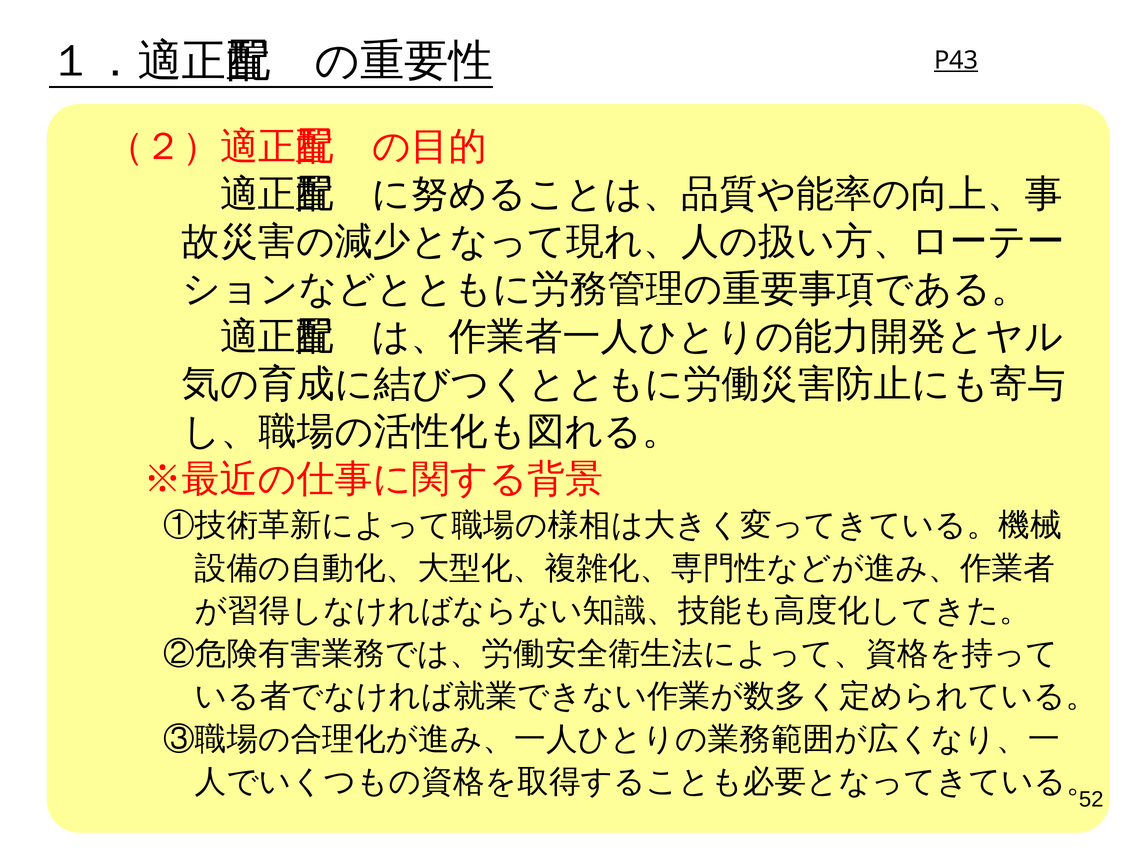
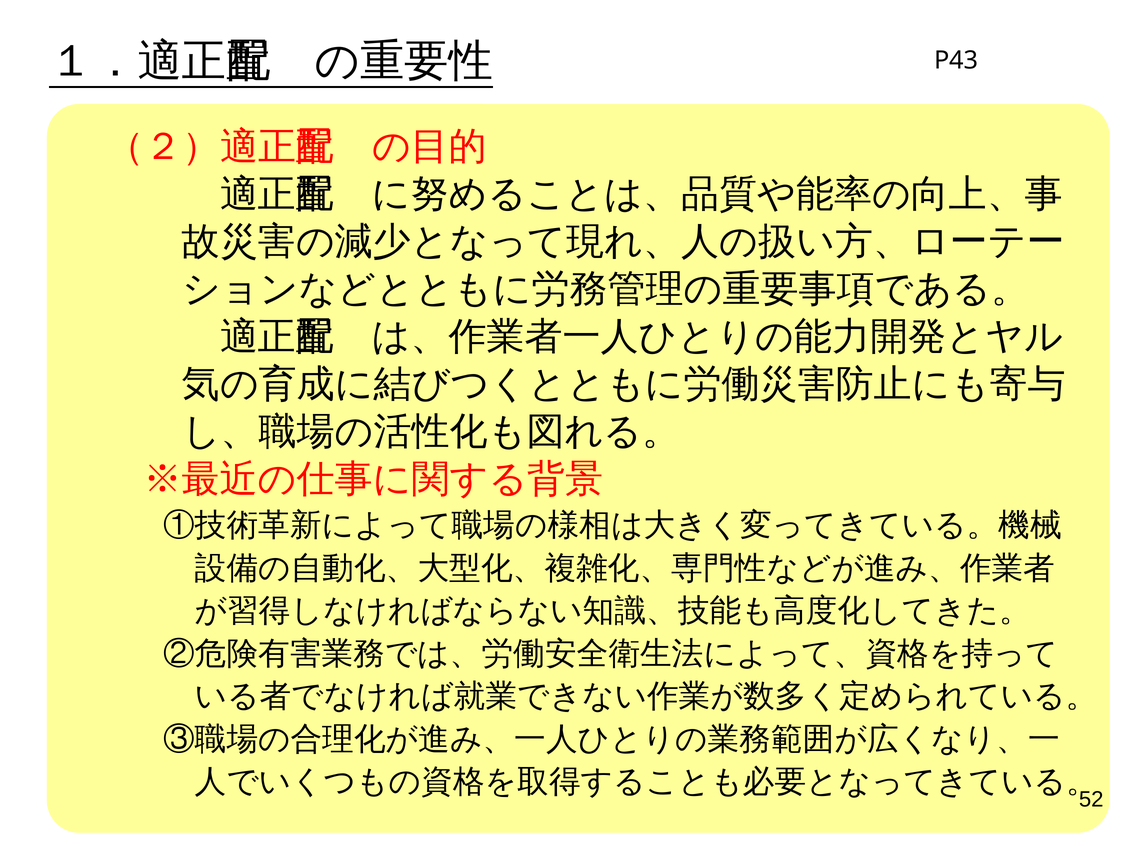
P43 underline: present -> none (956, 61)
